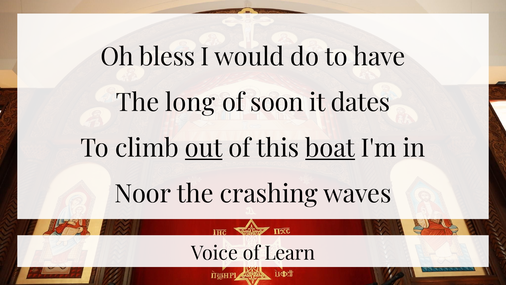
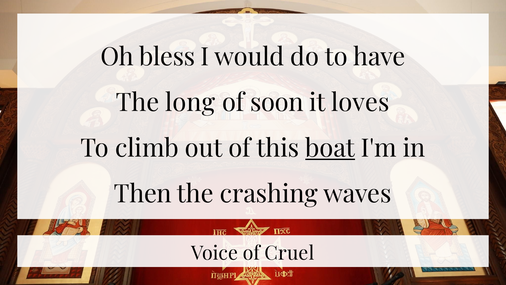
dates: dates -> loves (360, 103)
out underline: present -> none (204, 148)
Noor: Noor -> Then (143, 194)
Learn: Learn -> Cruel (289, 253)
